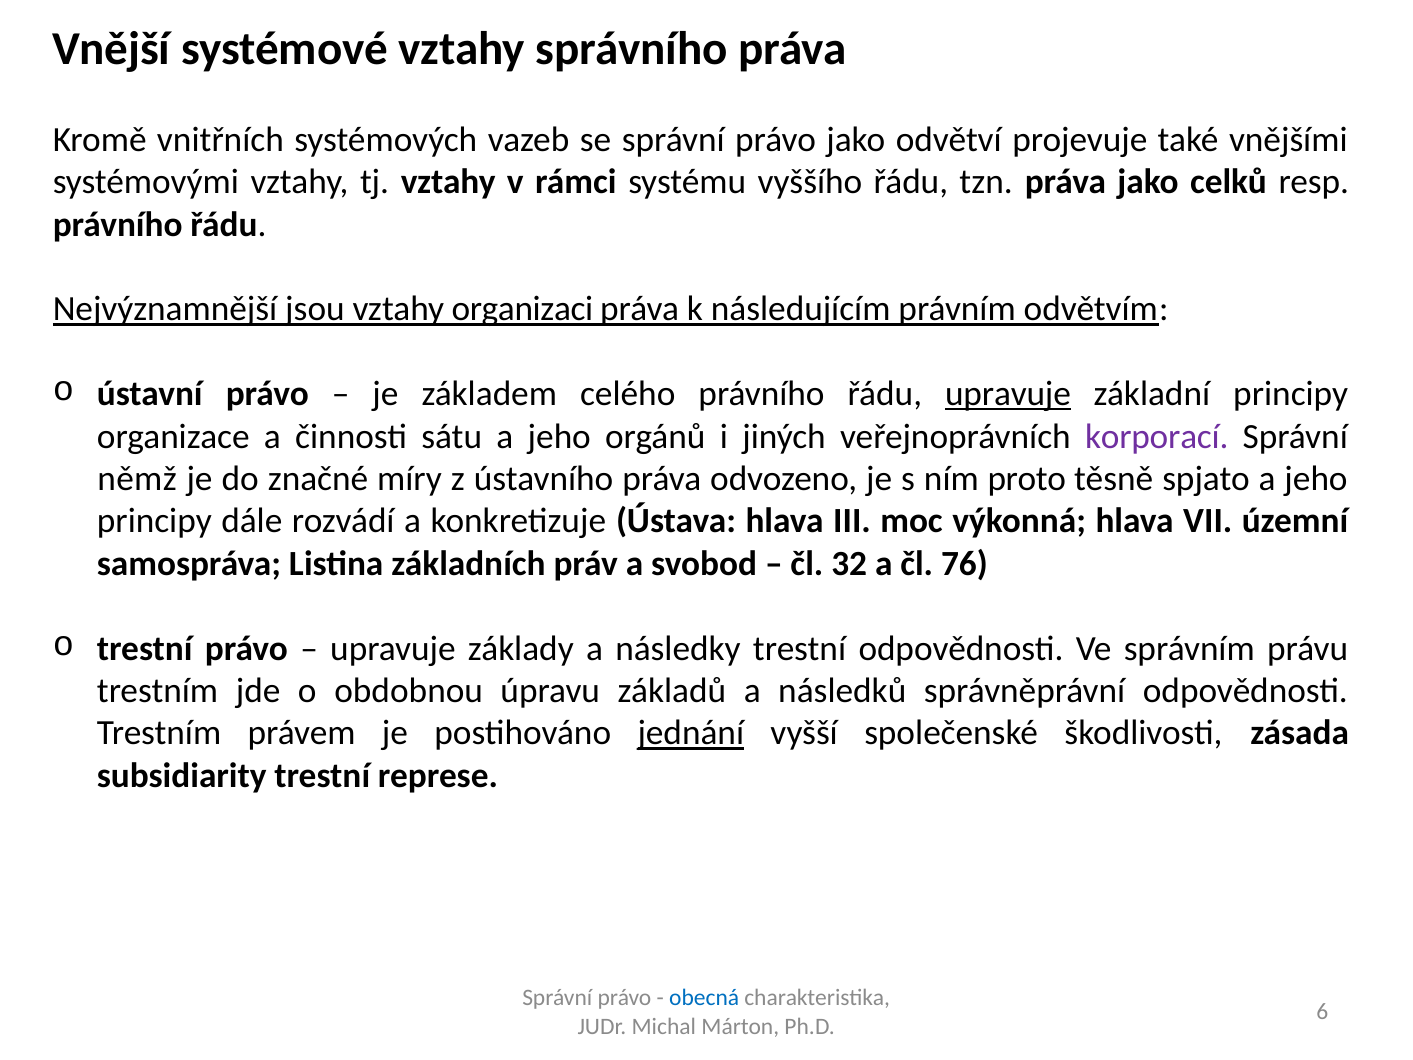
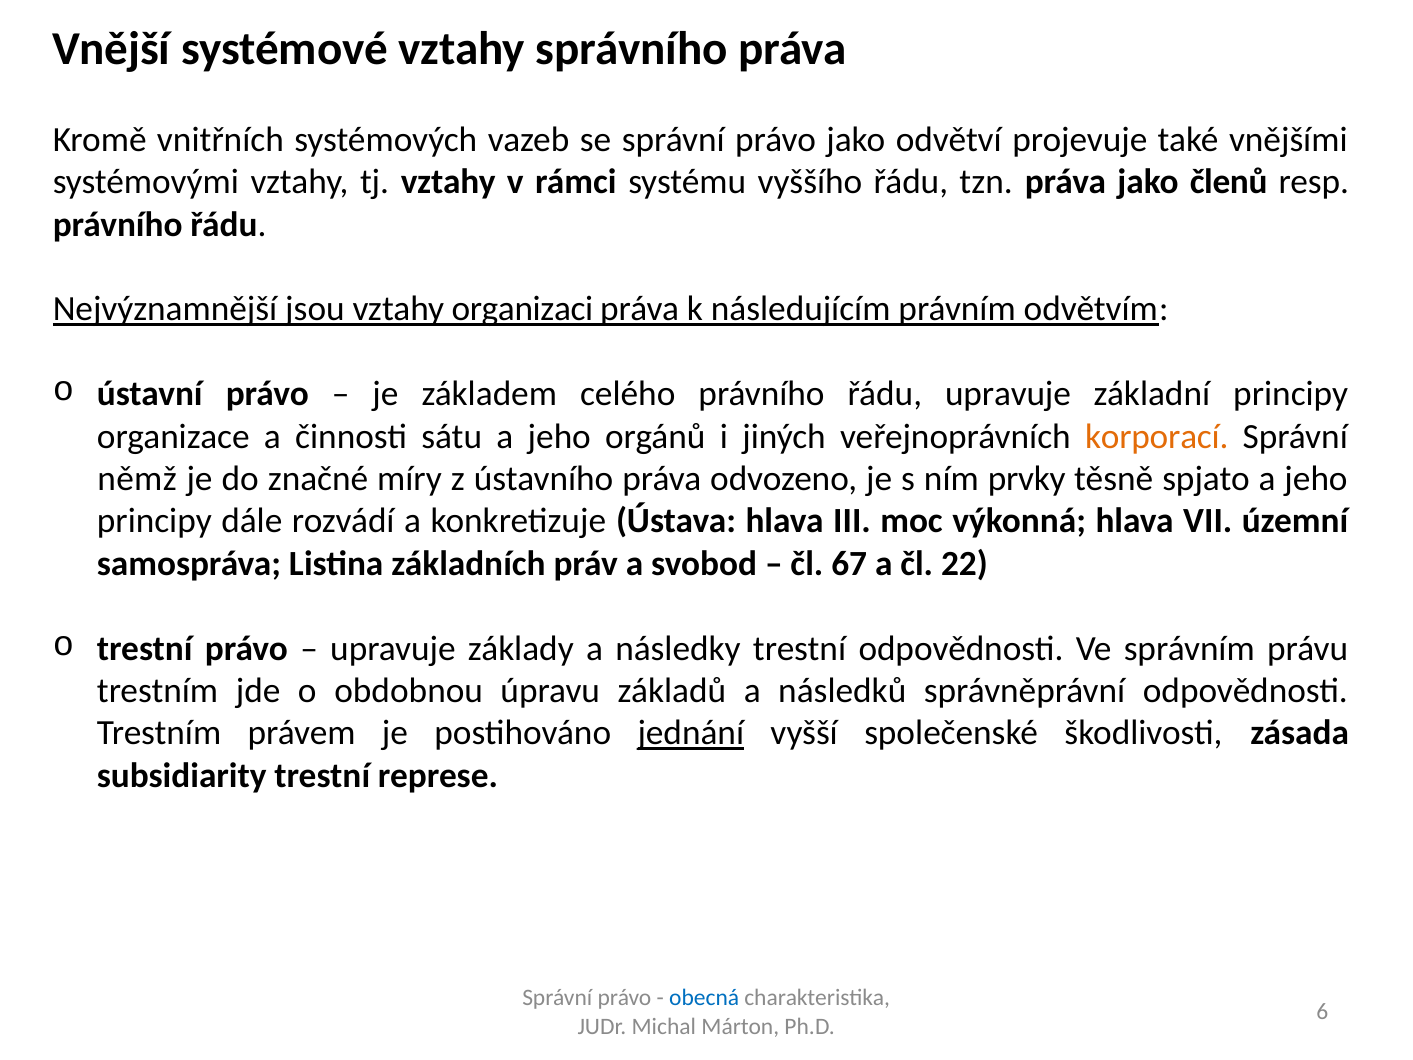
celků: celků -> členů (1229, 182)
upravuje underline: present -> none (1008, 394)
korporací colour: purple -> orange (1157, 436)
proto: proto -> prvky (1027, 479)
32: 32 -> 67 (849, 564)
76: 76 -> 22 (964, 564)
